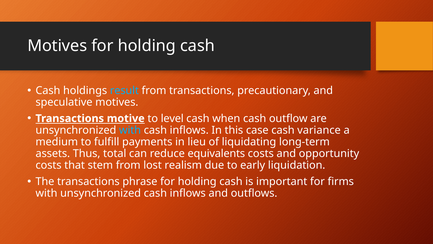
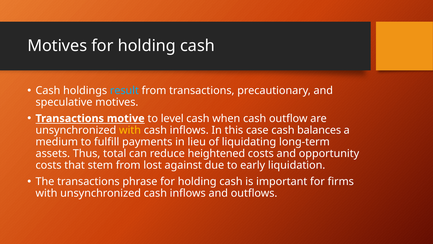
with colour: light blue -> yellow (130, 130)
variance: variance -> balances (319, 130)
equivalents: equivalents -> heightened (216, 153)
realism: realism -> against (183, 165)
